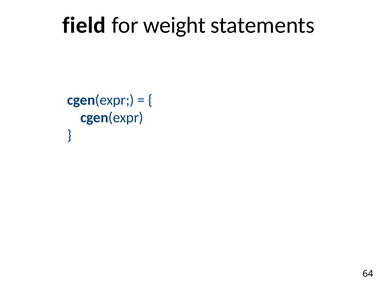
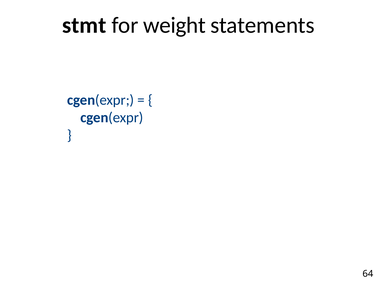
field: field -> stmt (84, 25)
